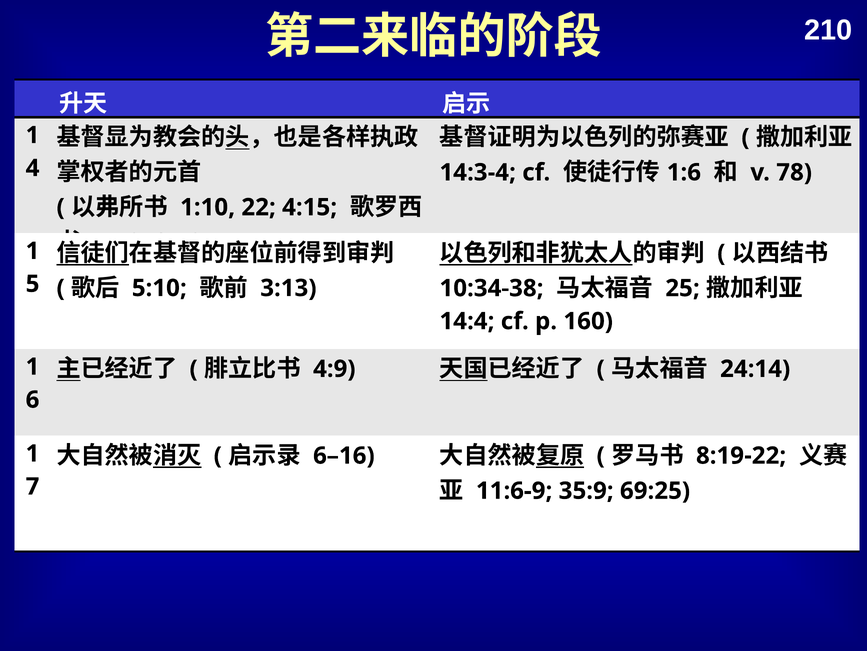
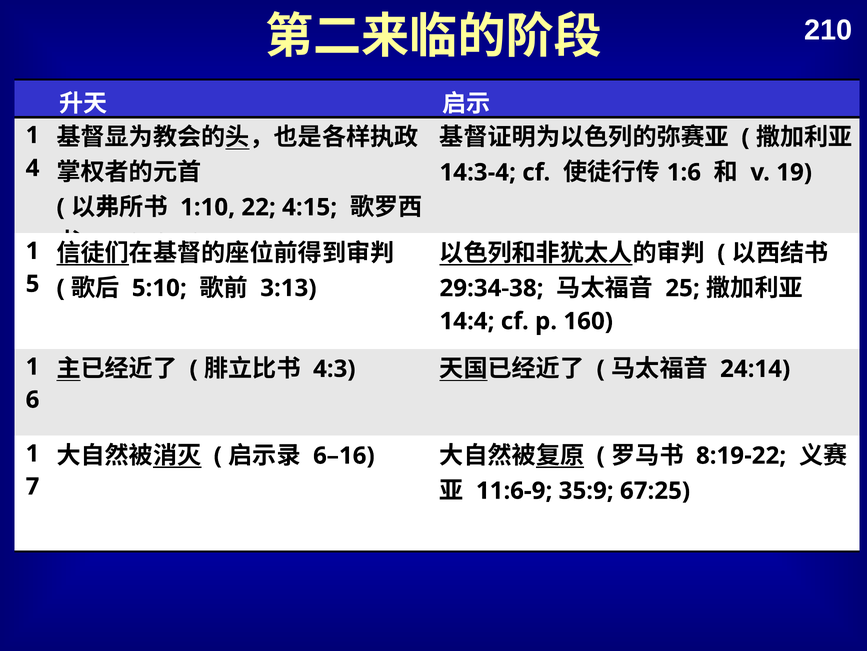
78: 78 -> 19 (794, 172)
10:34-38: 10:34-38 -> 29:34-38 (492, 288)
4:9: 4:9 -> 4:3 (334, 369)
69:25: 69:25 -> 67:25 (655, 490)
